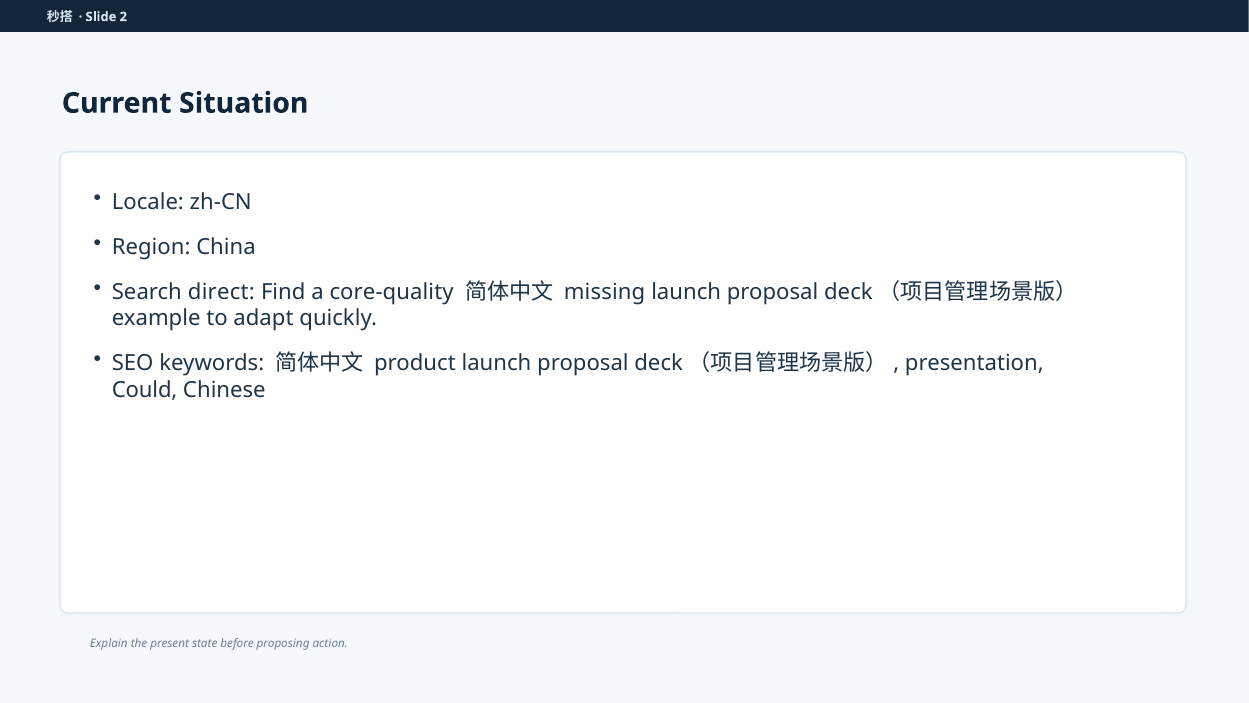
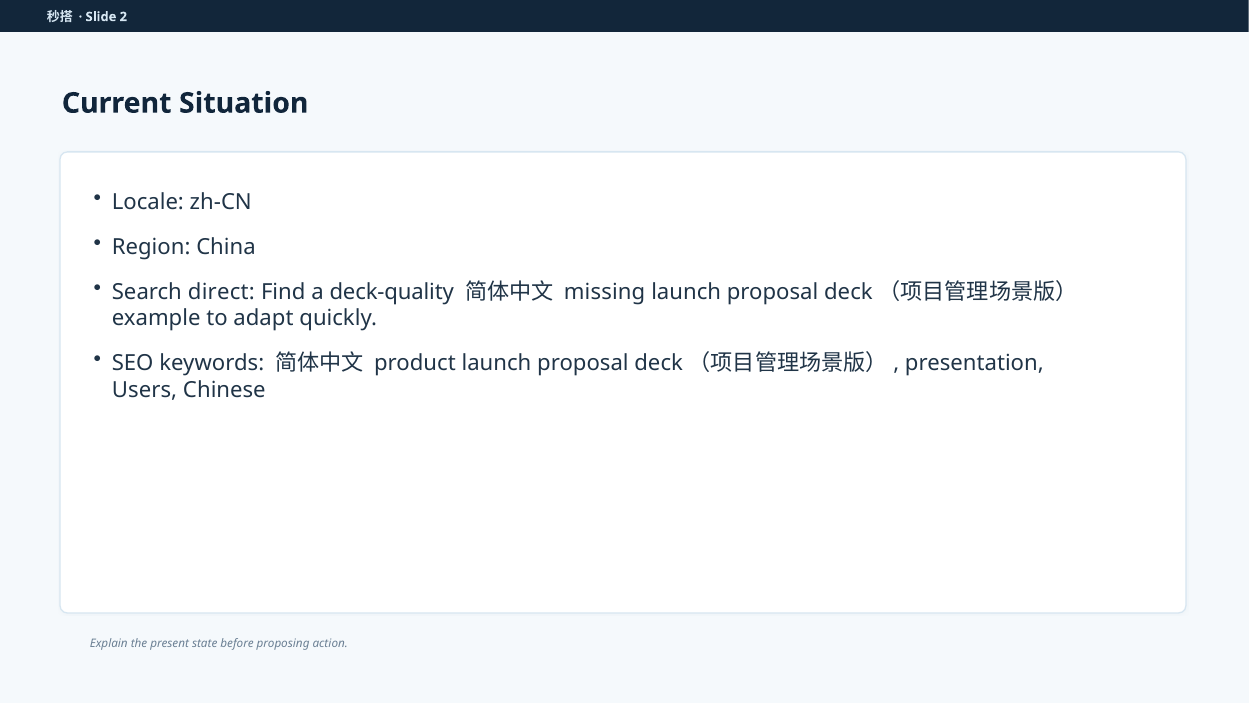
core-quality: core-quality -> deck-quality (392, 292)
Could: Could -> Users (145, 390)
